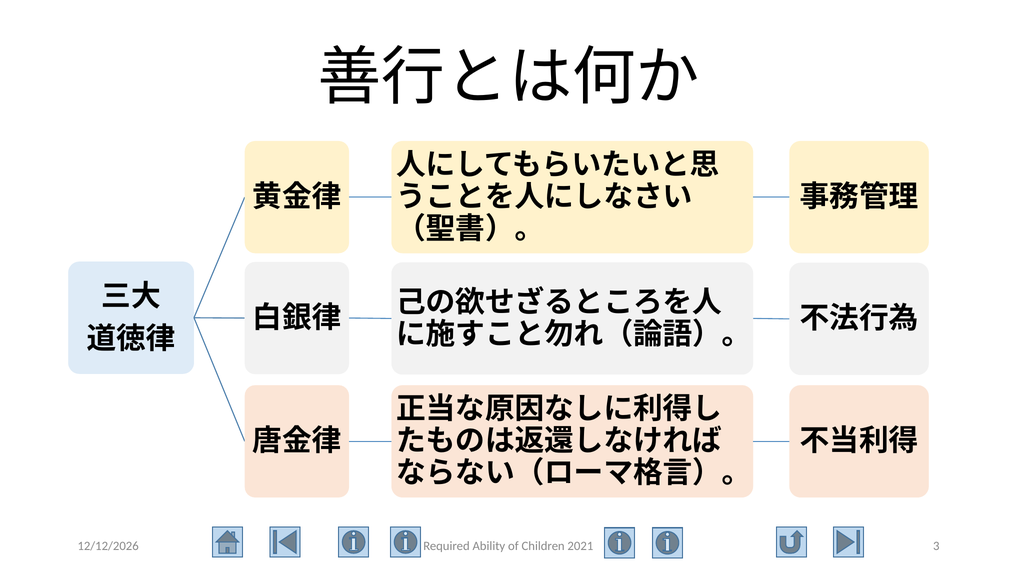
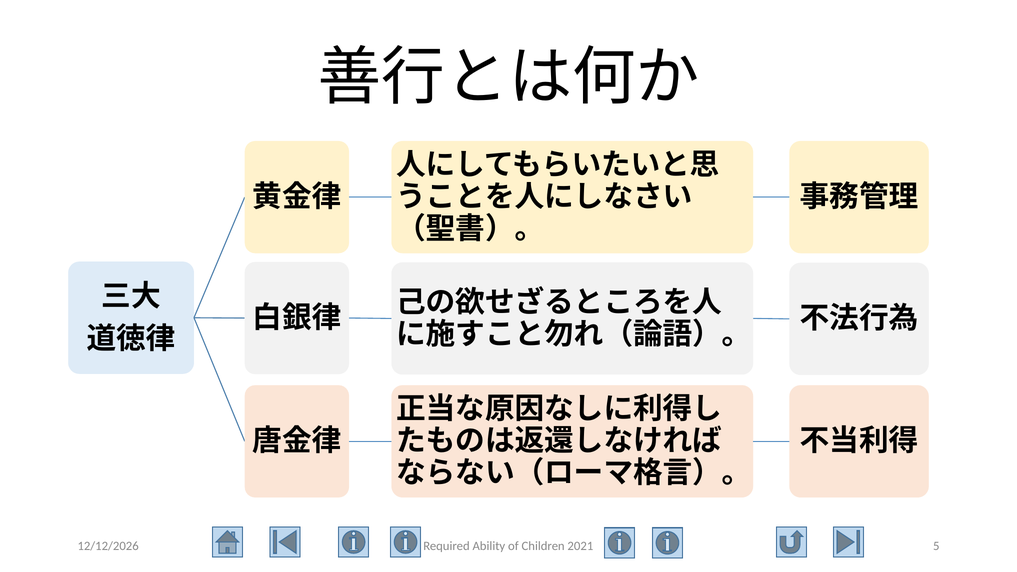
3: 3 -> 5 (936, 546)
